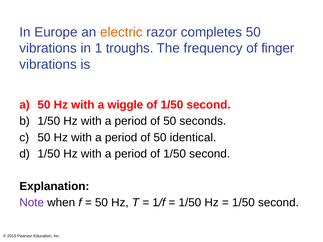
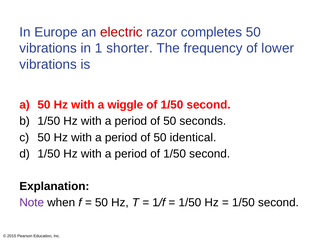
electric colour: orange -> red (121, 32)
troughs: troughs -> shorter (130, 48)
finger: finger -> lower (278, 48)
